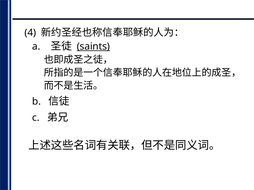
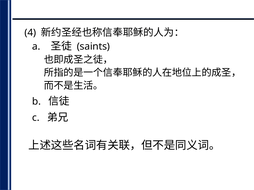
saints underline: present -> none (93, 47)
